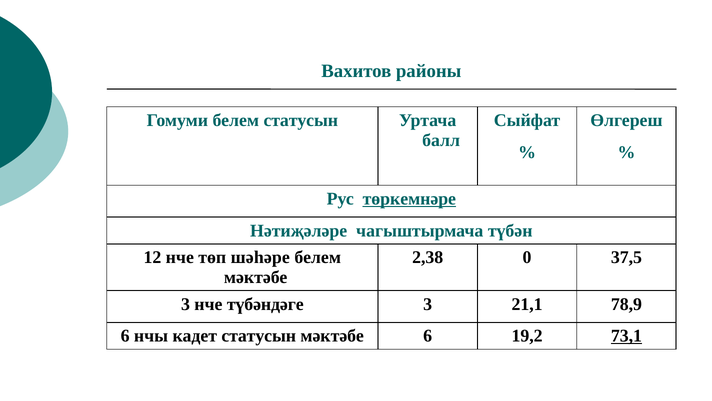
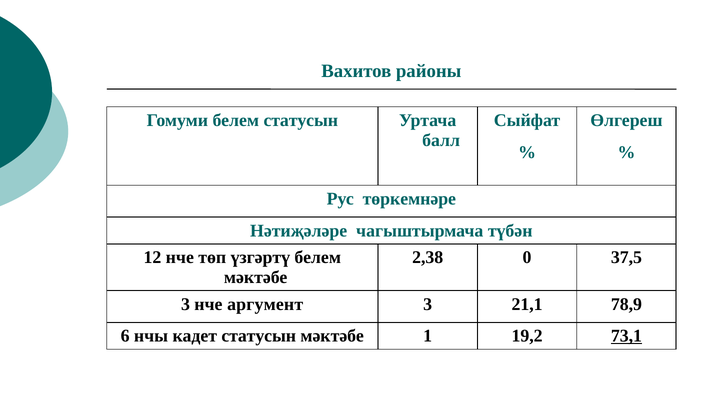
төркемнәре underline: present -> none (409, 199)
шәһәре: шәһәре -> үзгәртү (260, 257)
түбәндәге: түбәндәге -> аргумент (265, 304)
мәктәбе 6: 6 -> 1 (428, 336)
